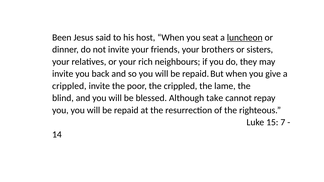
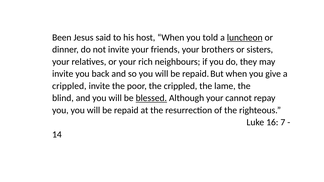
seat: seat -> told (210, 38)
blessed underline: none -> present (151, 98)
Although take: take -> your (215, 98)
15: 15 -> 16 (272, 123)
